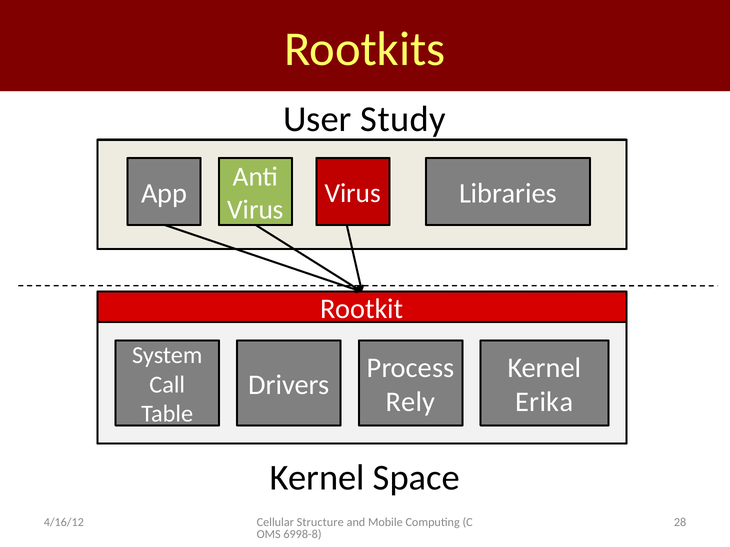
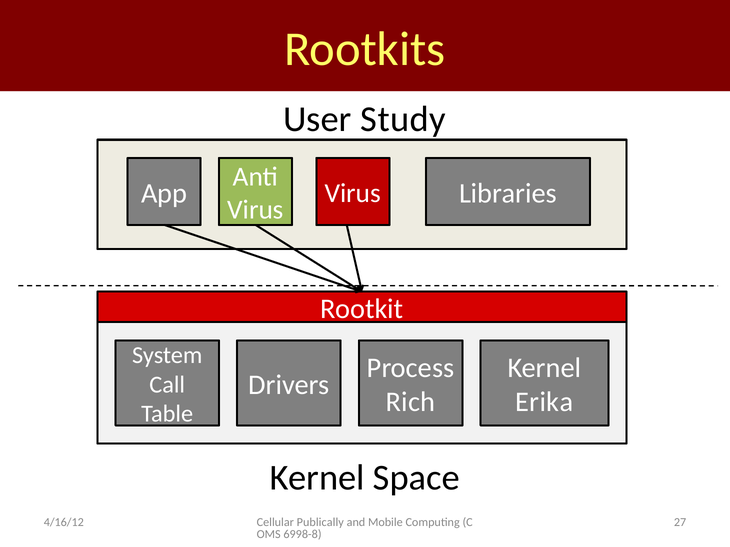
Rely: Rely -> Rich (410, 402)
Structure: Structure -> Publically (320, 523)
28: 28 -> 27 (680, 523)
